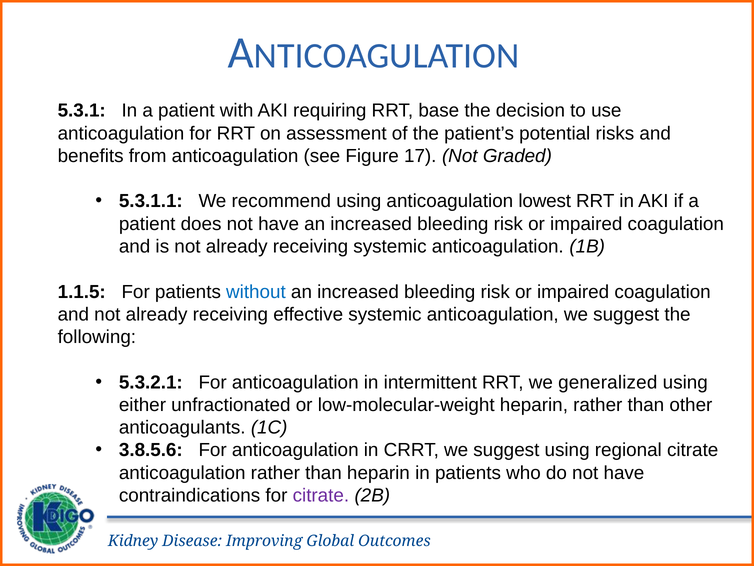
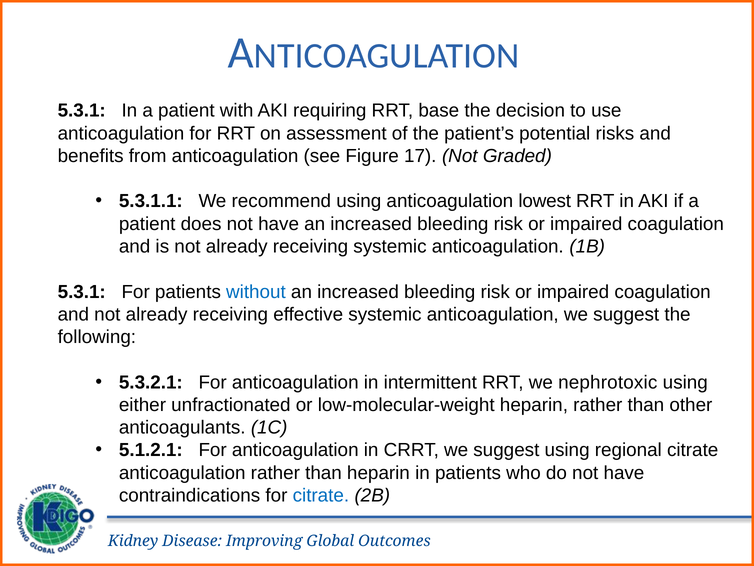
1.1.5: 1.1.5 -> 5.3.1 (82, 292)
generalized: generalized -> nephrotoxic (608, 382)
3.8.5.6: 3.8.5.6 -> 5.1.2.1 (151, 450)
citrate colour: purple -> blue (321, 495)
